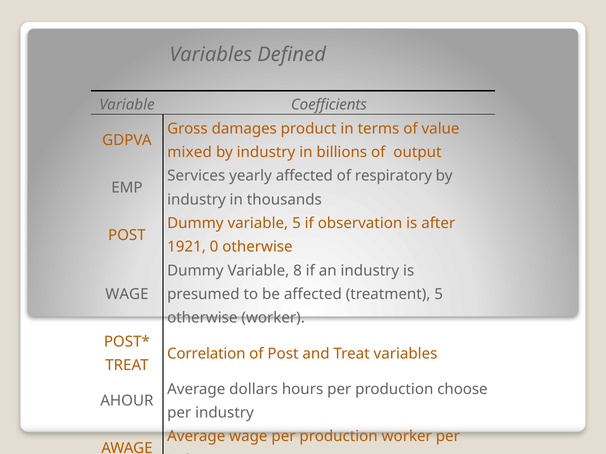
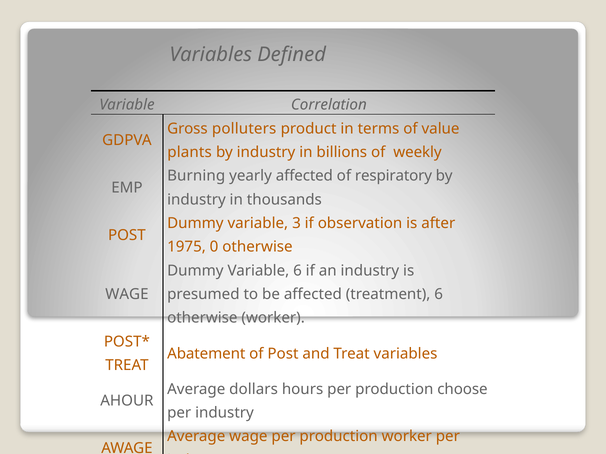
Coefficients: Coefficients -> Correlation (329, 105)
damages: damages -> polluters (244, 129)
mixed: mixed -> plants (190, 152)
output: output -> weekly (418, 152)
Services: Services -> Burning (196, 176)
variable 5: 5 -> 3 (296, 224)
1921: 1921 -> 1975 (187, 247)
Variable 8: 8 -> 6 (297, 271)
treatment 5: 5 -> 6 (439, 295)
Correlation: Correlation -> Abatement (206, 354)
